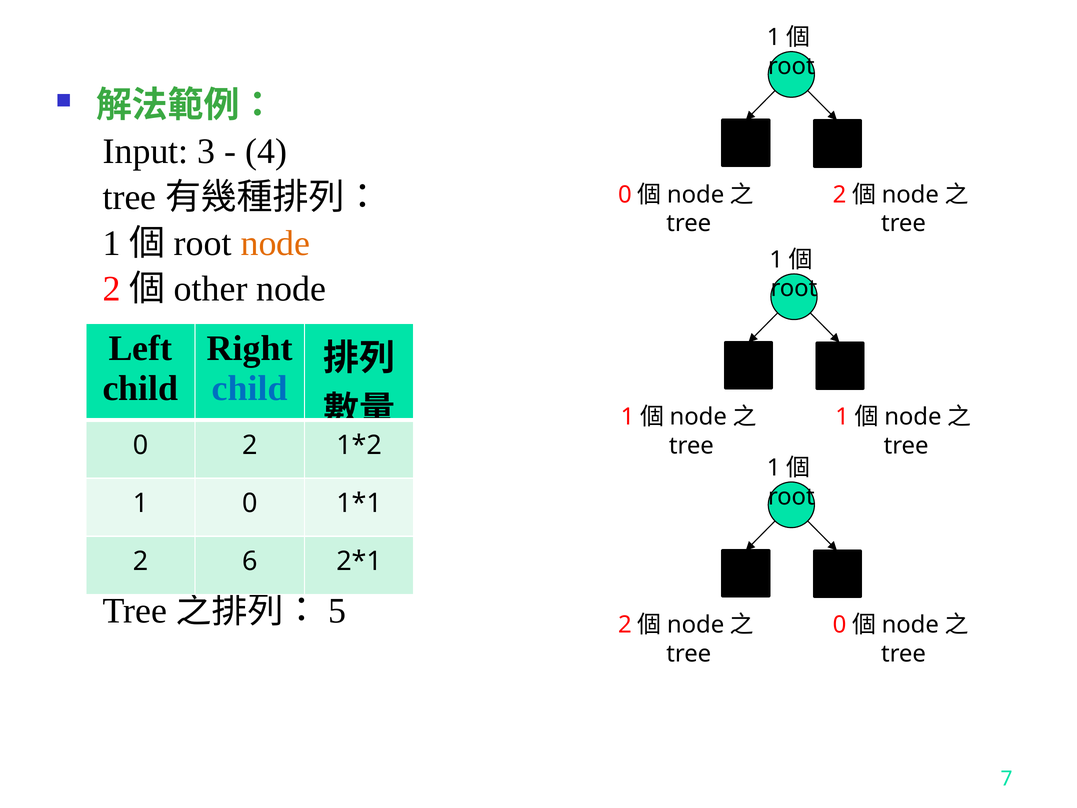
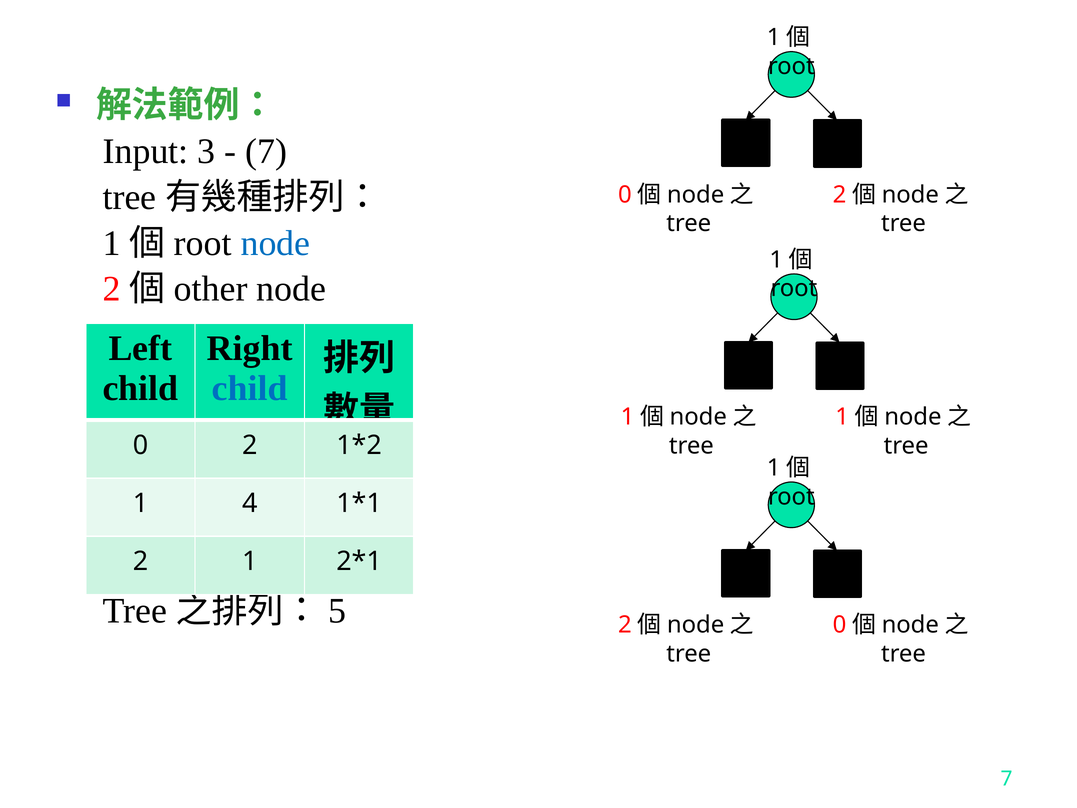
4: 4 -> 7 (266, 151)
node colour: orange -> blue (275, 243)
1 0: 0 -> 4 (250, 503)
2 6: 6 -> 1 (250, 561)
